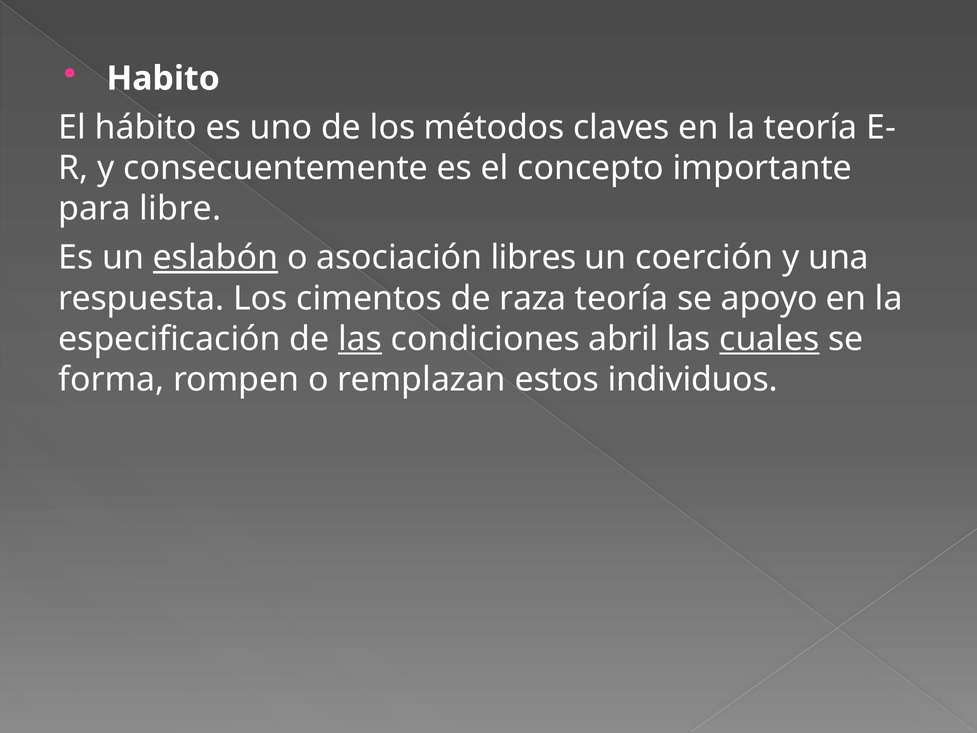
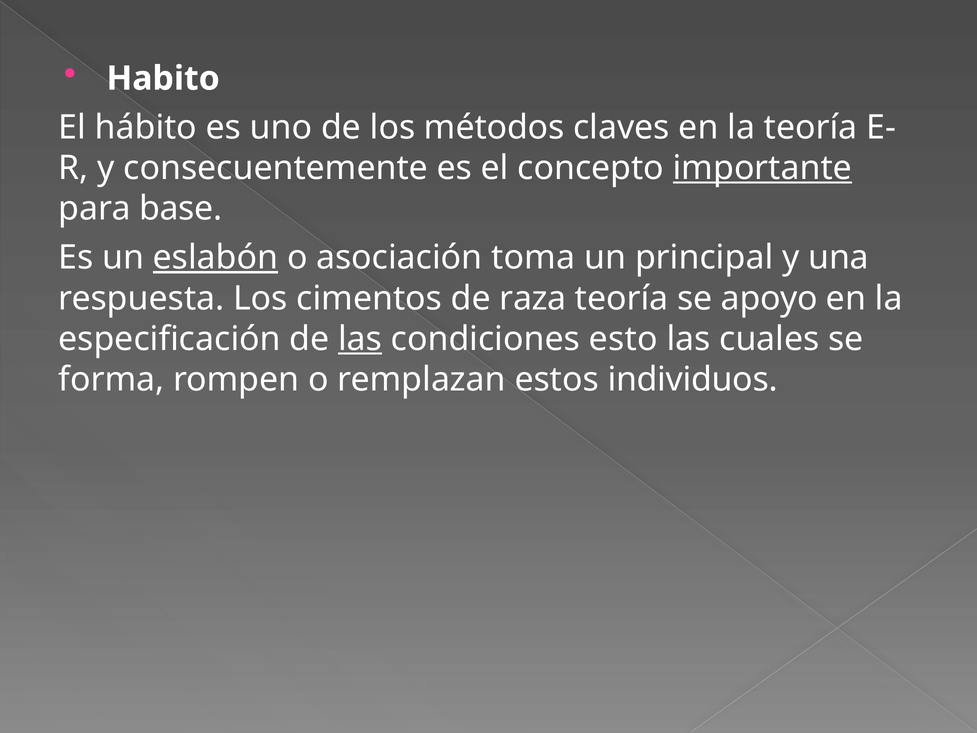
importante underline: none -> present (762, 168)
libre: libre -> base (181, 209)
libres: libres -> toma (533, 258)
coerción: coerción -> principal (704, 258)
abril: abril -> esto (623, 339)
cuales underline: present -> none (769, 339)
